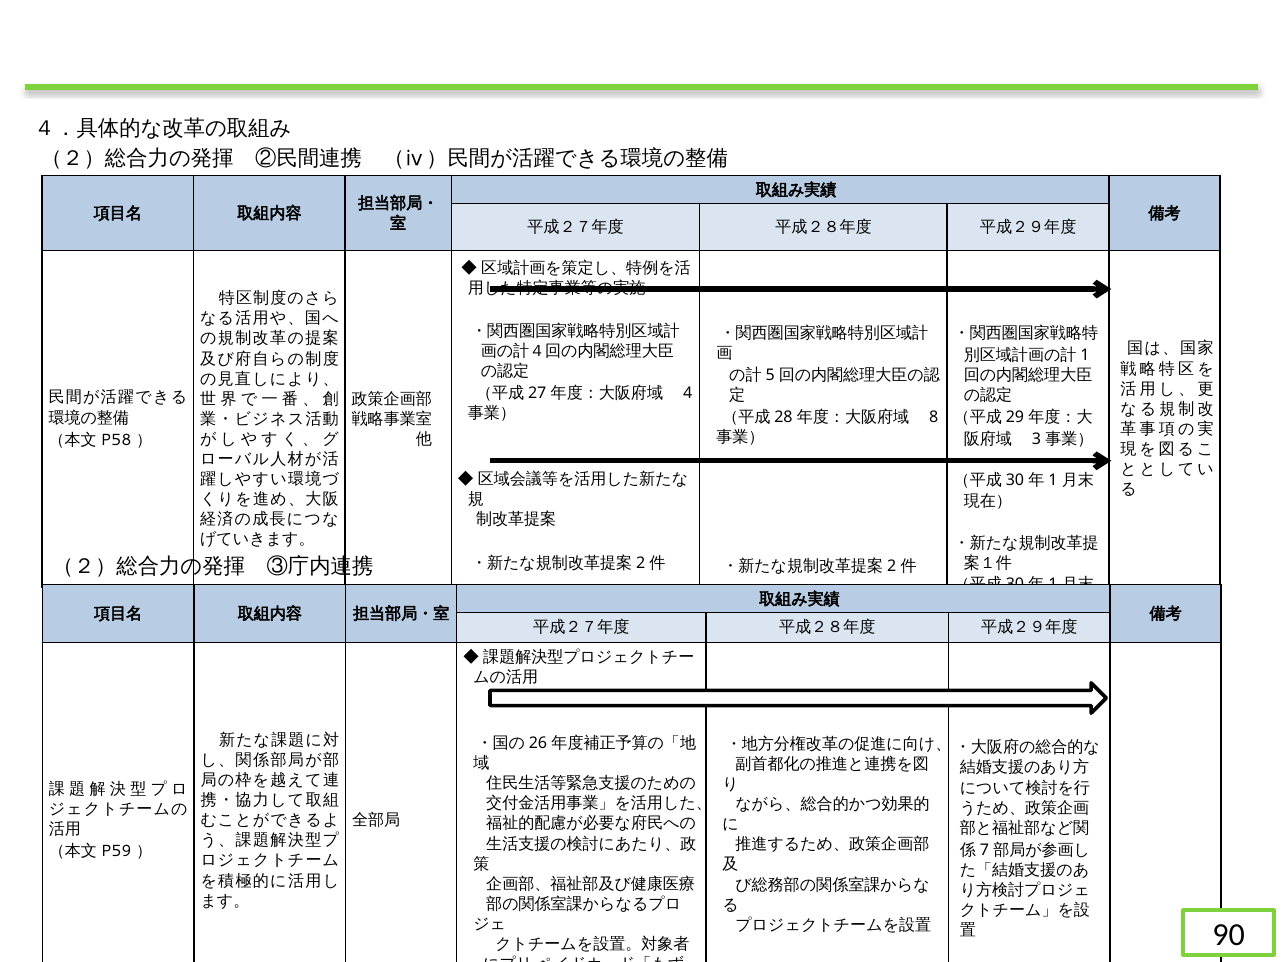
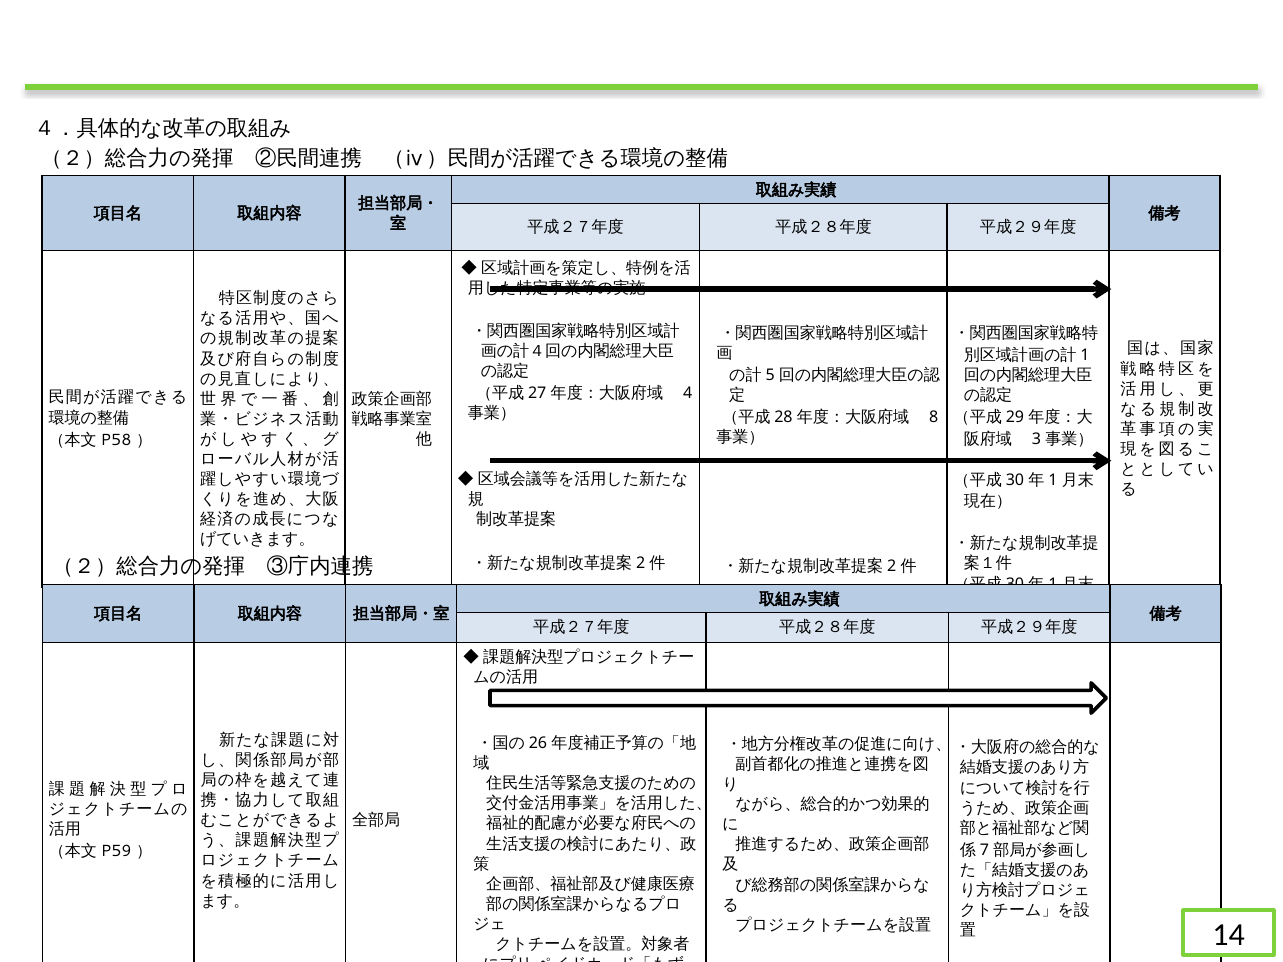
90: 90 -> 14 (1229, 935)
